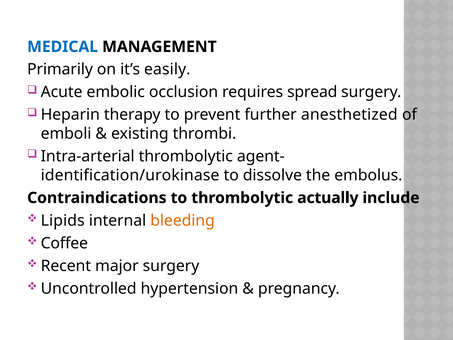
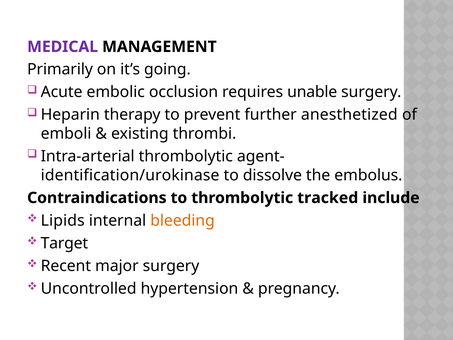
MEDICAL colour: blue -> purple (63, 47)
easily: easily -> going (167, 69)
spread: spread -> unable (312, 92)
actually: actually -> tracked (328, 198)
Coffee: Coffee -> Target (64, 243)
